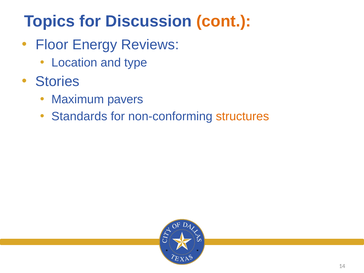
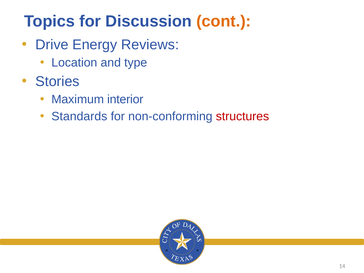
Floor: Floor -> Drive (52, 45)
pavers: pavers -> interior (125, 99)
structures colour: orange -> red (242, 116)
